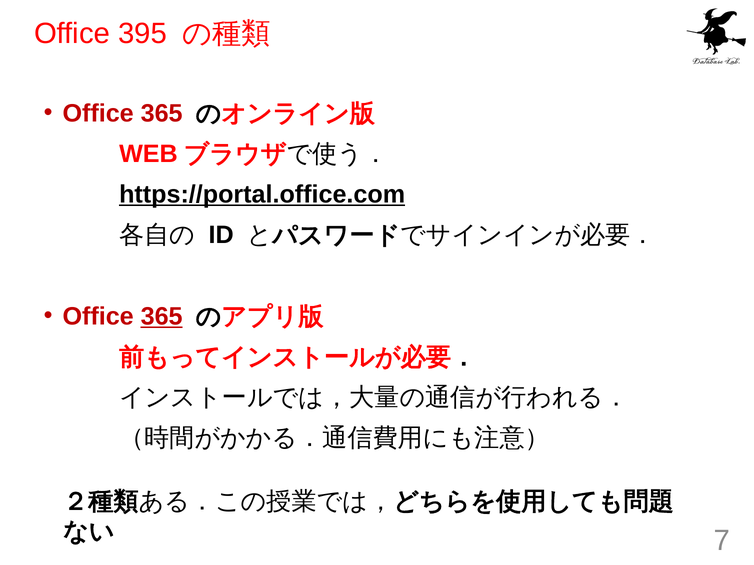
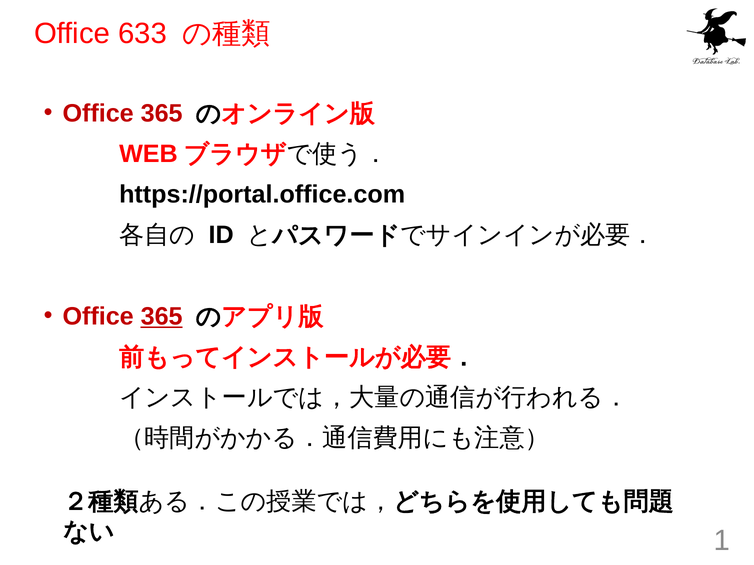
395: 395 -> 633 (142, 34)
https://portal.office.com underline: present -> none (262, 195)
7: 7 -> 1 (722, 541)
